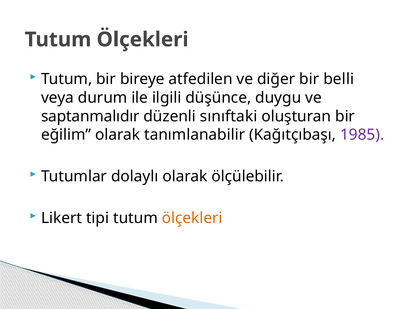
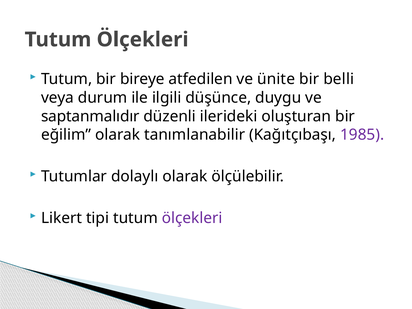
diğer: diğer -> ünite (276, 79)
sınıftaki: sınıftaki -> ilerideki (229, 116)
ölçekleri colour: orange -> purple (192, 218)
